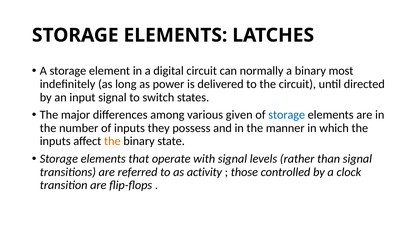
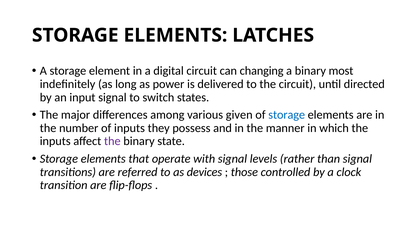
normally: normally -> changing (262, 71)
the colour: orange -> purple (112, 141)
activity: activity -> devices (204, 172)
